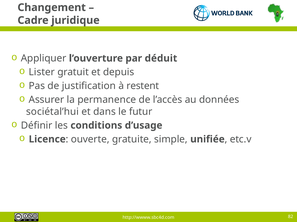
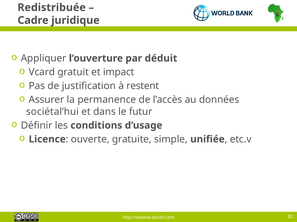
Changement: Changement -> Redistribuée (52, 8)
Lister: Lister -> Vcard (42, 72)
depuis: depuis -> impact (119, 72)
